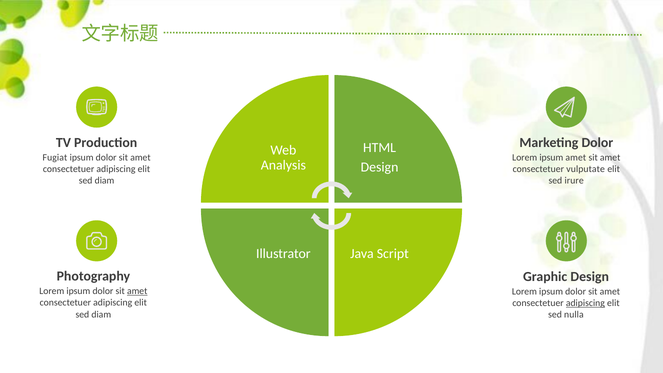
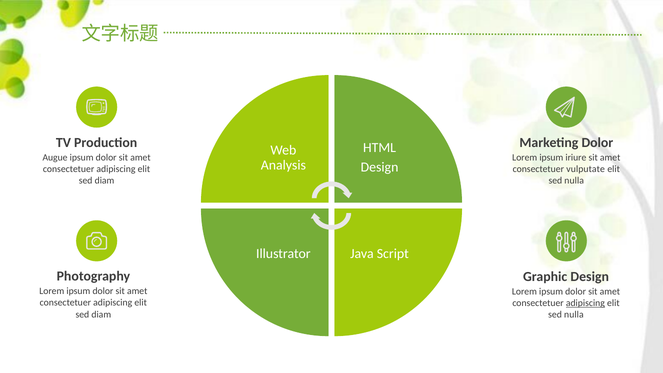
Fugiat: Fugiat -> Augue (55, 157)
ipsum amet: amet -> iriure (576, 157)
irure: irure -> nulla (574, 181)
amet underline: present -> none (137, 291)
